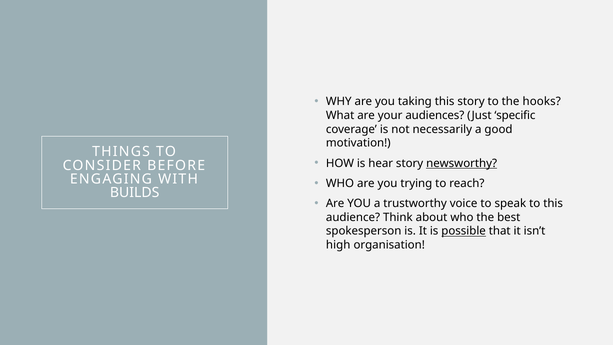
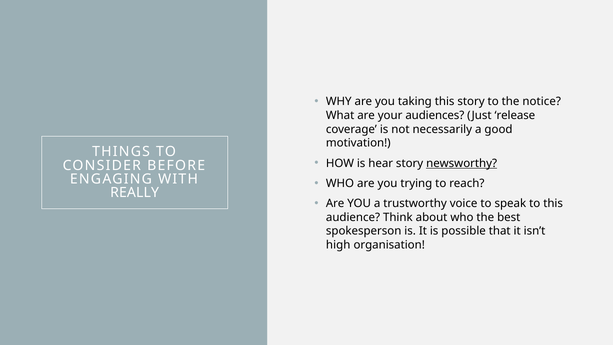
hooks: hooks -> notice (542, 102)
specific: specific -> release (515, 115)
BUILDS: BUILDS -> REALLY (135, 193)
possible underline: present -> none (464, 231)
